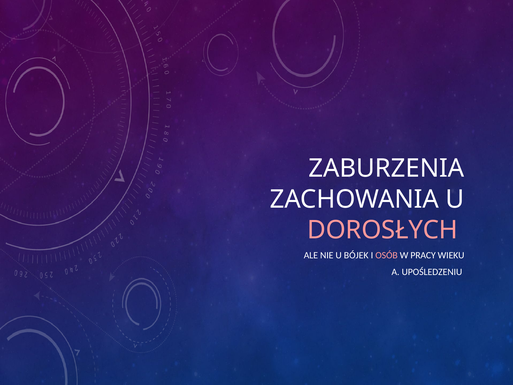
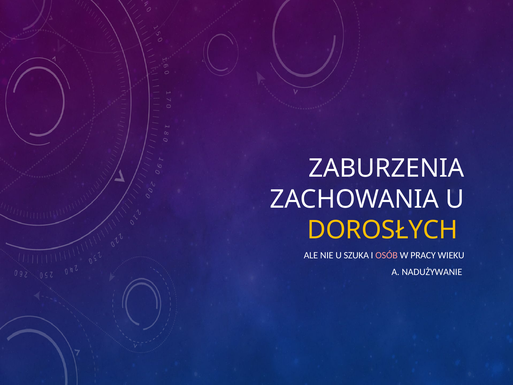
DOROSŁYCH colour: pink -> yellow (383, 230)
BÓJEK: BÓJEK -> SZUKA (356, 255)
UPOŚLEDZENIU: UPOŚLEDZENIU -> NADUŻYWANIE (432, 272)
